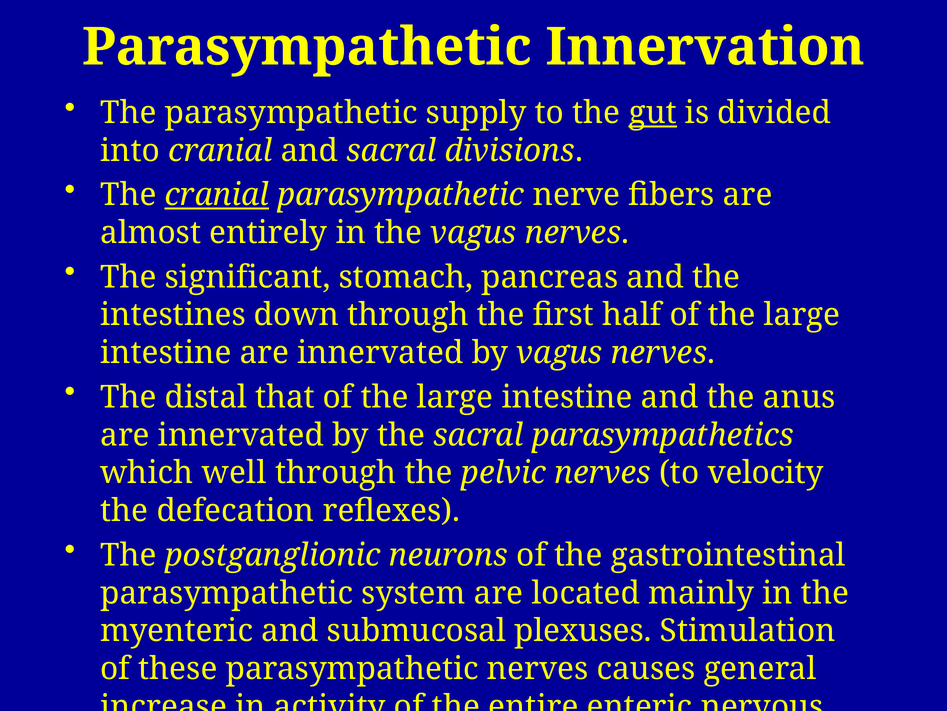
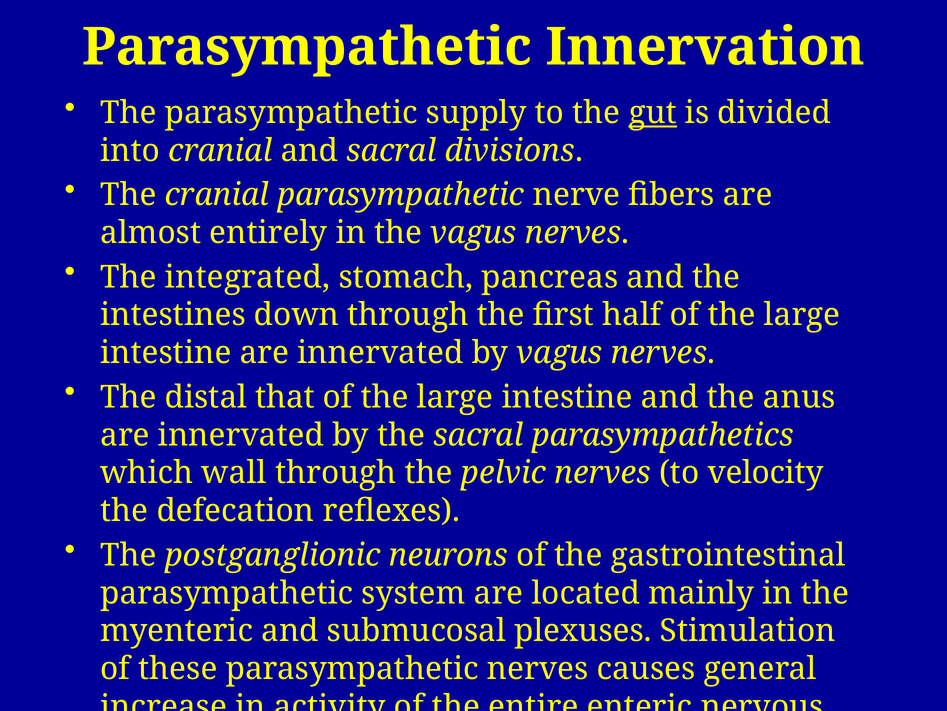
cranial underline: present -> none (217, 195)
significant: significant -> integrated (247, 277)
well: well -> wall (234, 473)
